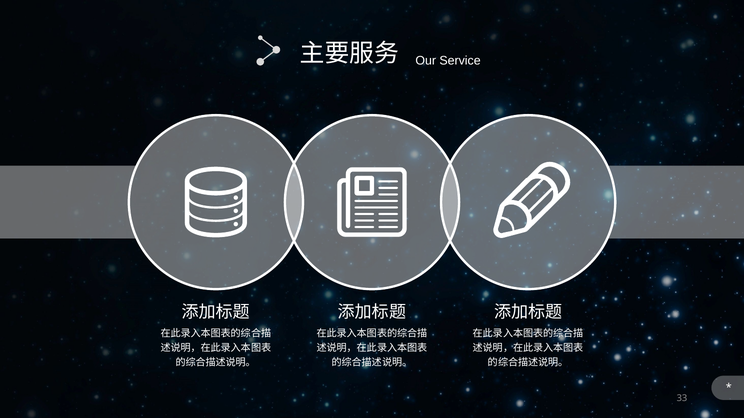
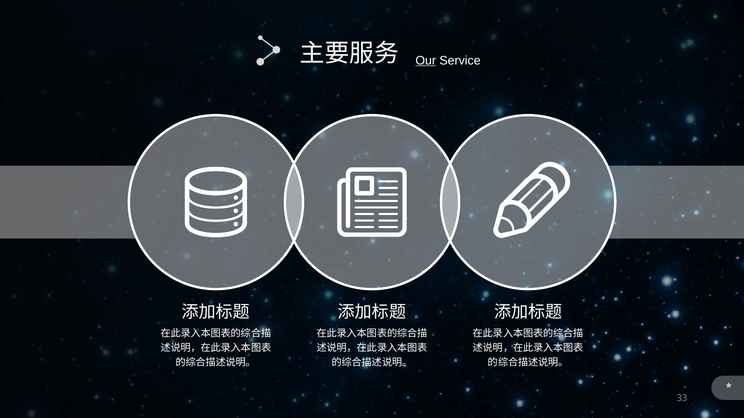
Our underline: none -> present (426, 60)
